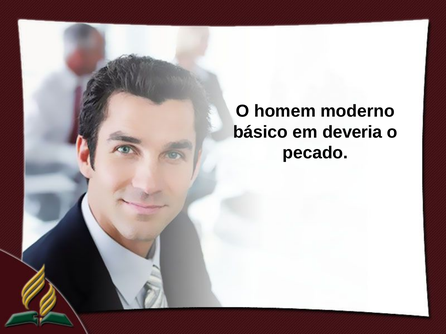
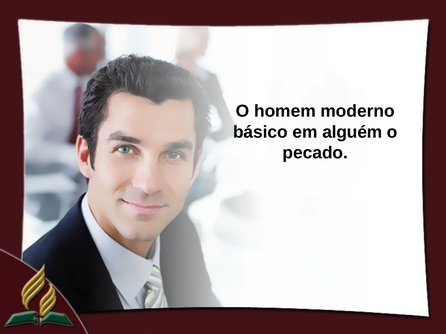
deveria: deveria -> alguém (352, 132)
